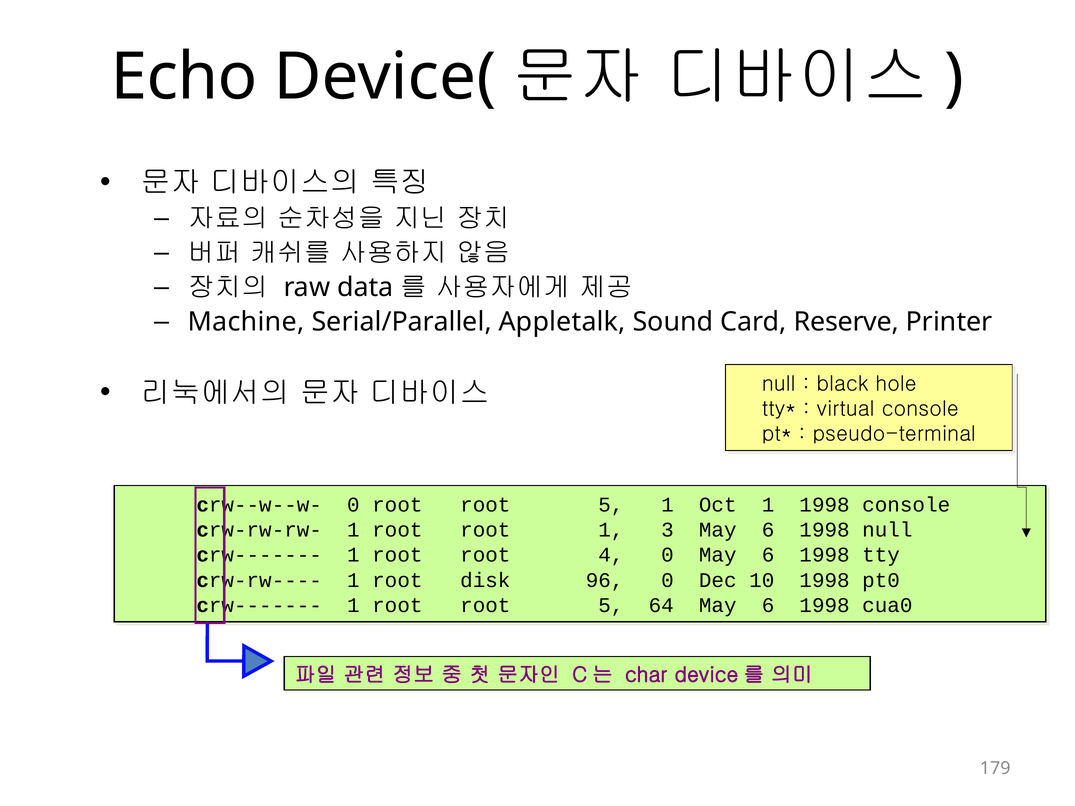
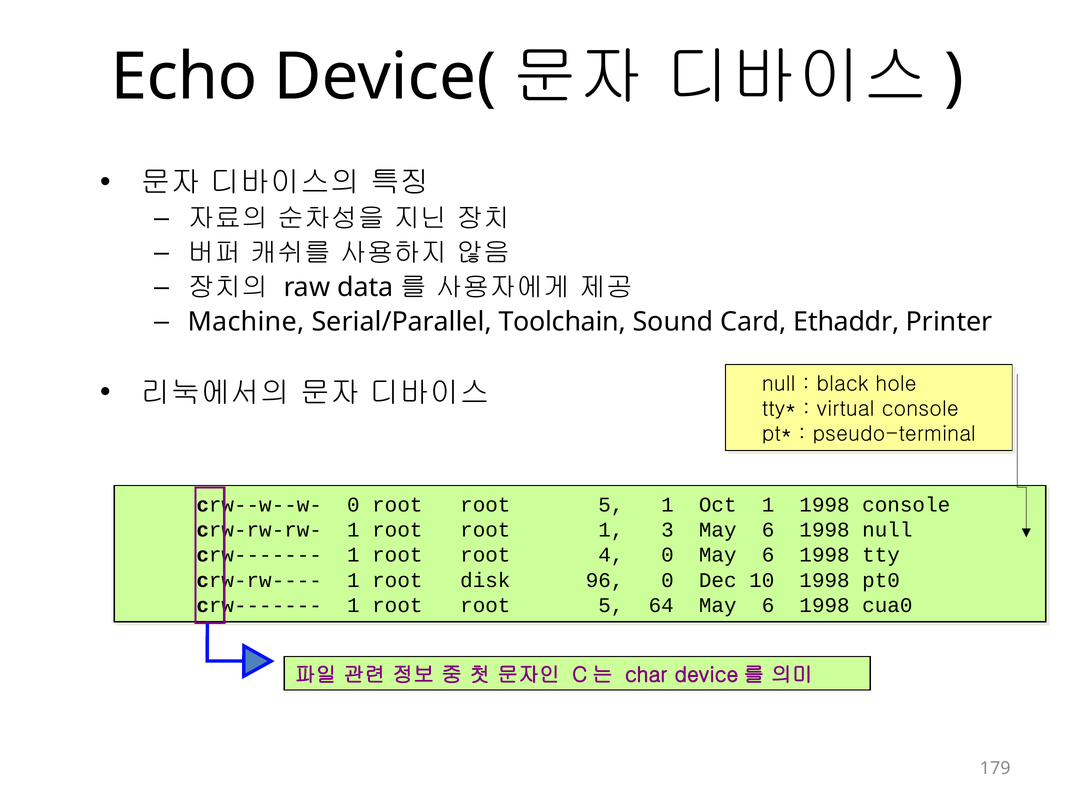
Appletalk: Appletalk -> Toolchain (562, 322)
Reserve: Reserve -> Ethaddr (846, 322)
